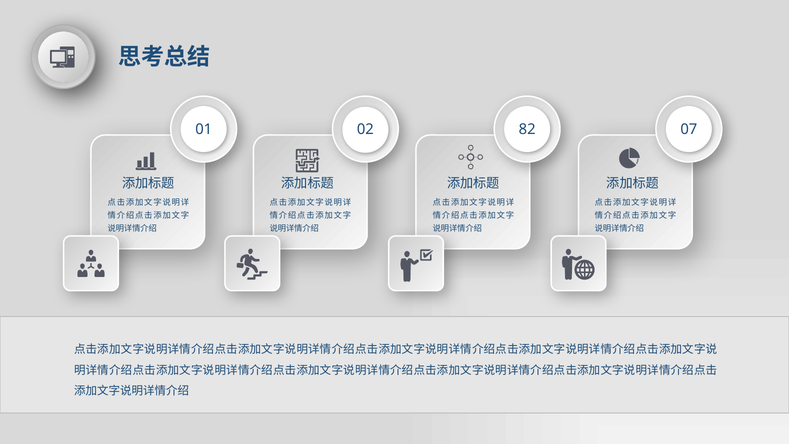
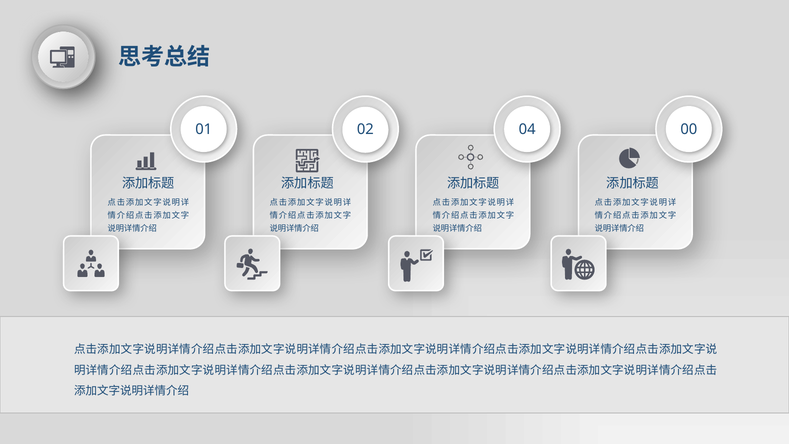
07: 07 -> 00 (689, 130)
82: 82 -> 04 (527, 129)
